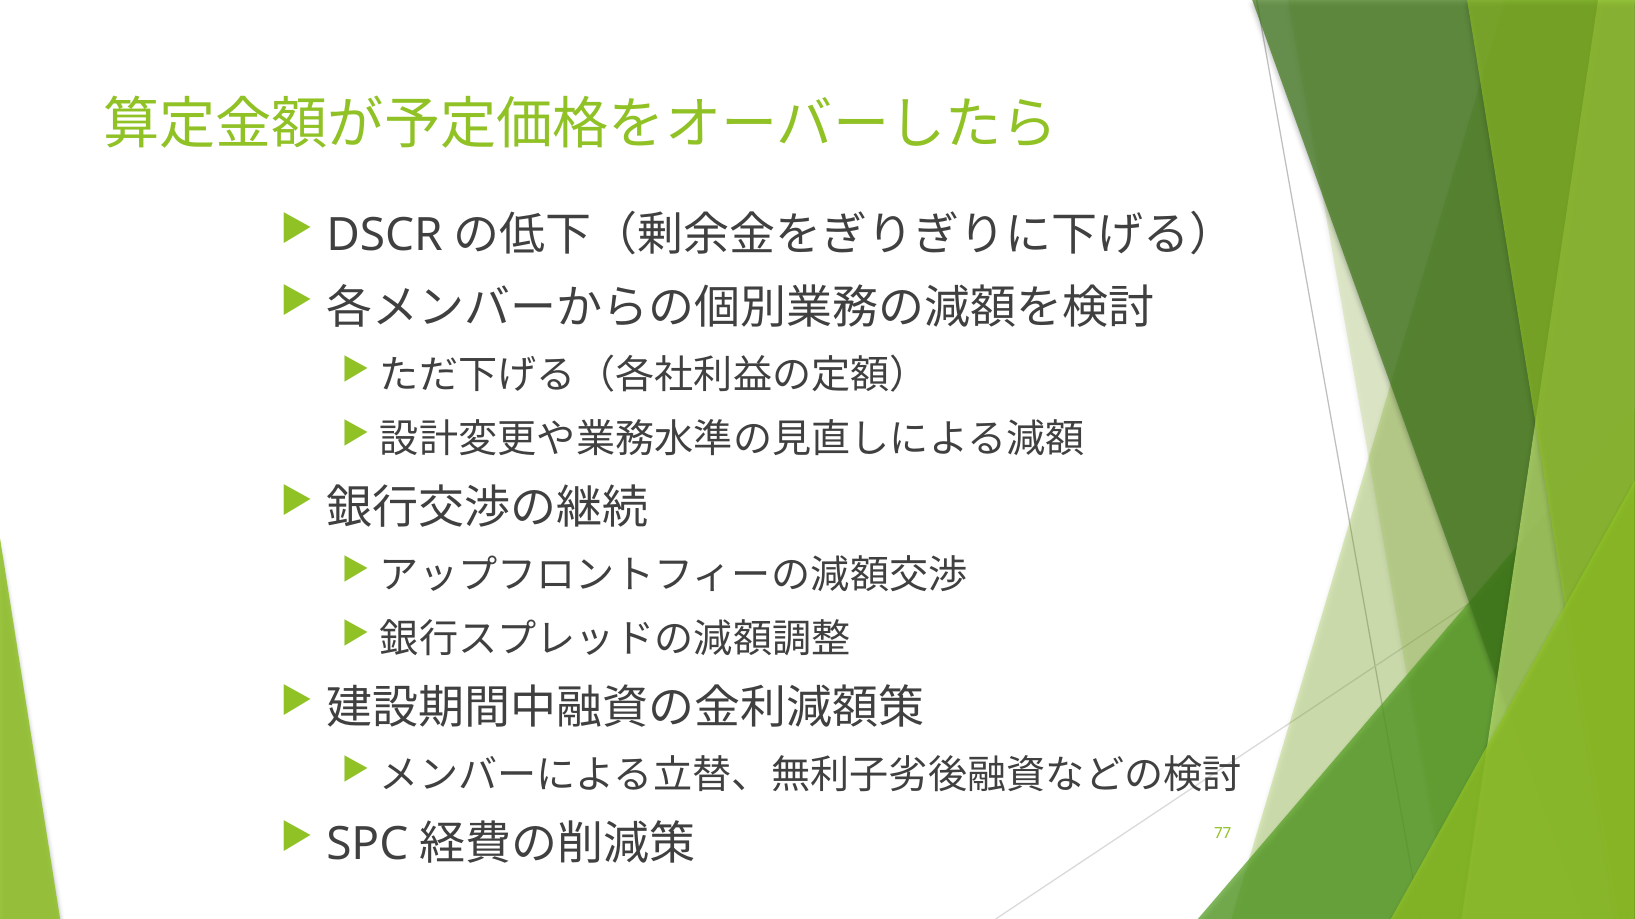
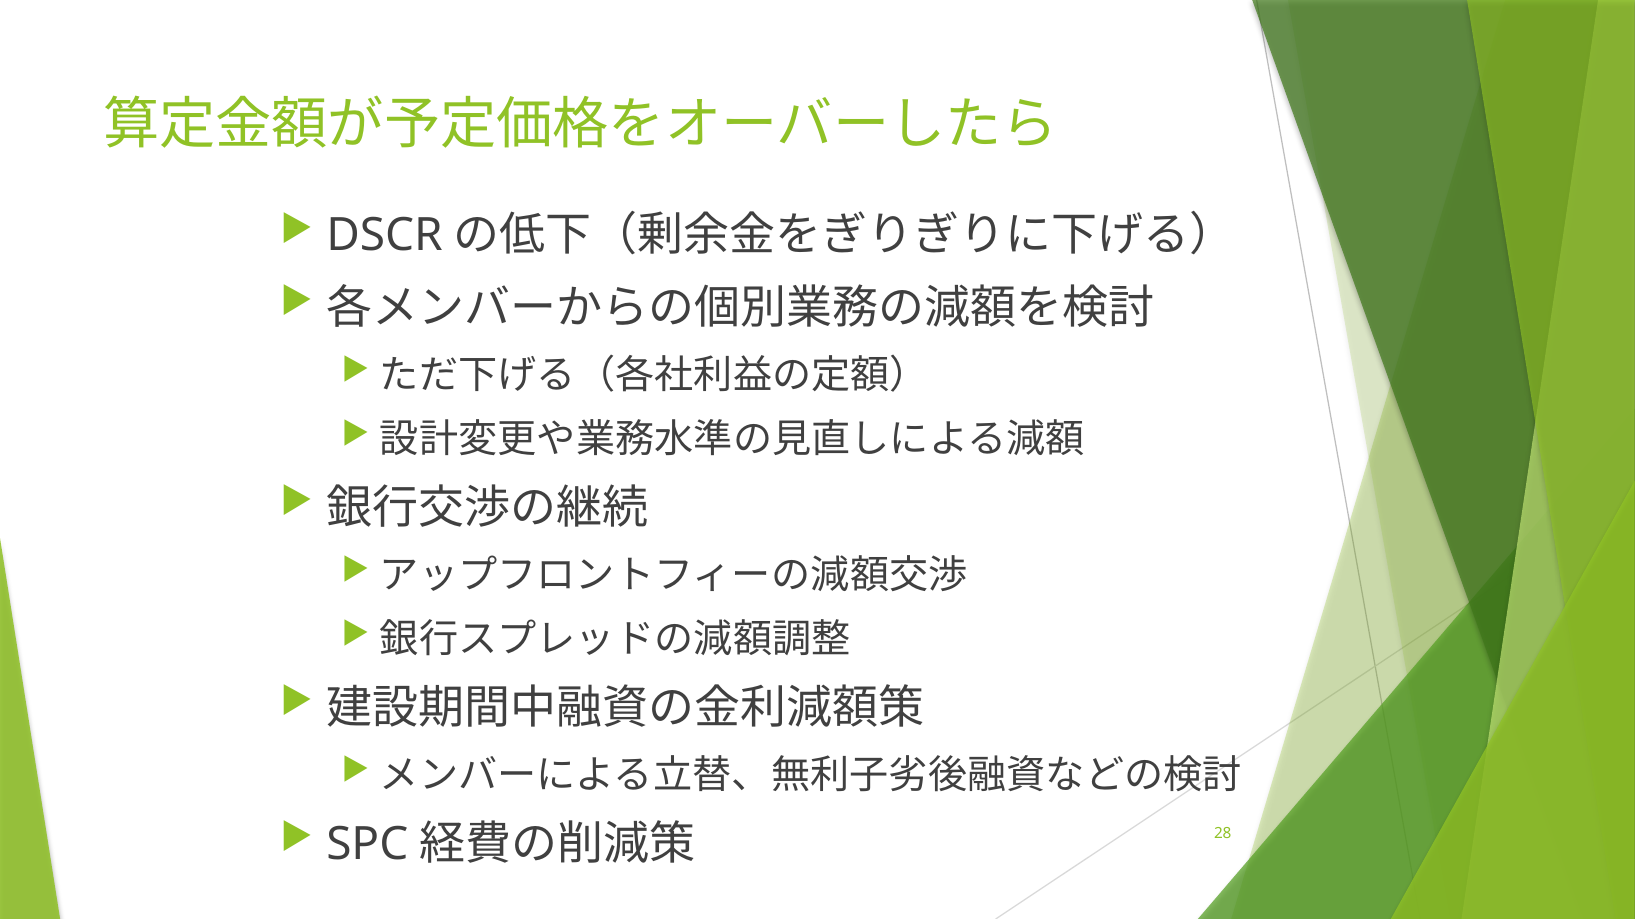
77: 77 -> 28 (1223, 834)
